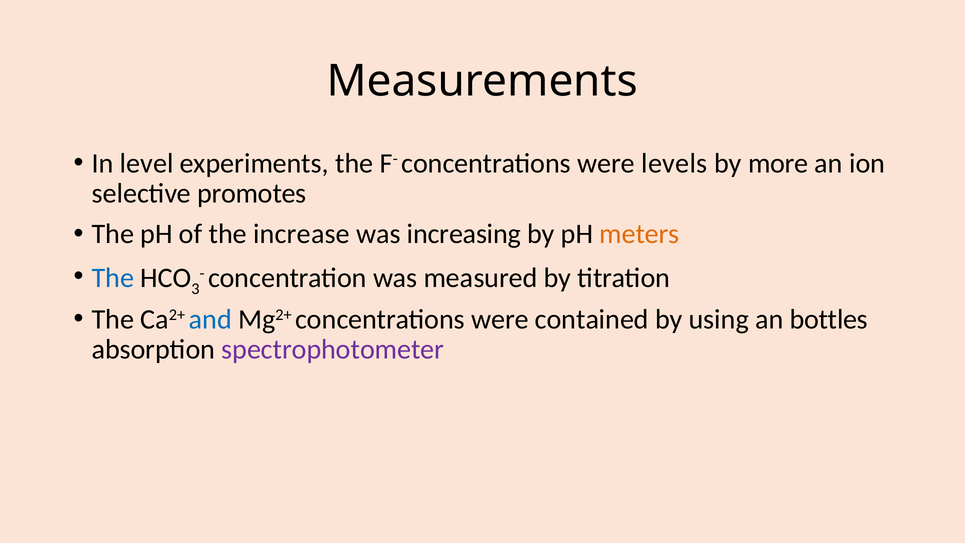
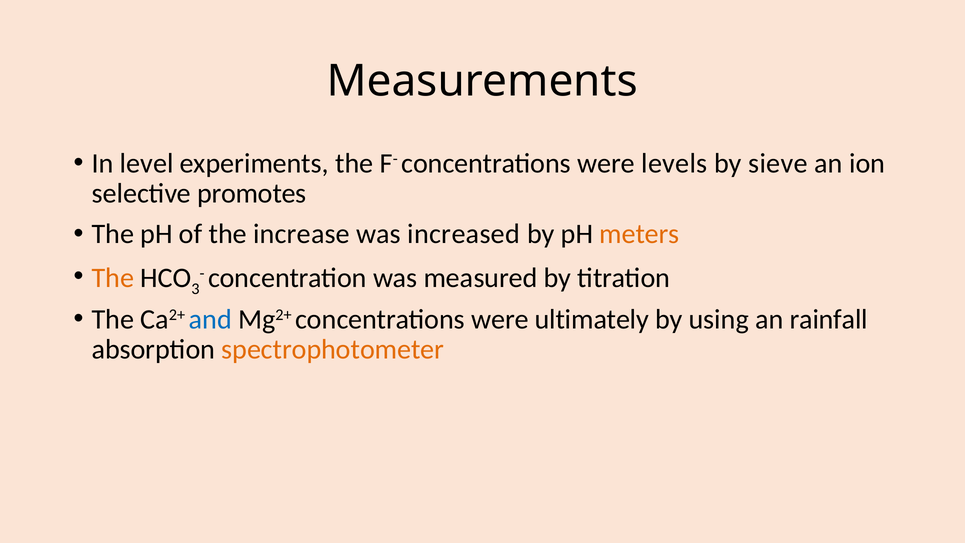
more: more -> sieve (778, 163)
increasing: increasing -> increased (464, 234)
The colour: blue -> orange (113, 278)
contained: contained -> ultimately (592, 319)
bottles: bottles -> rainfall (829, 319)
spectrophotometer colour: purple -> orange (333, 350)
